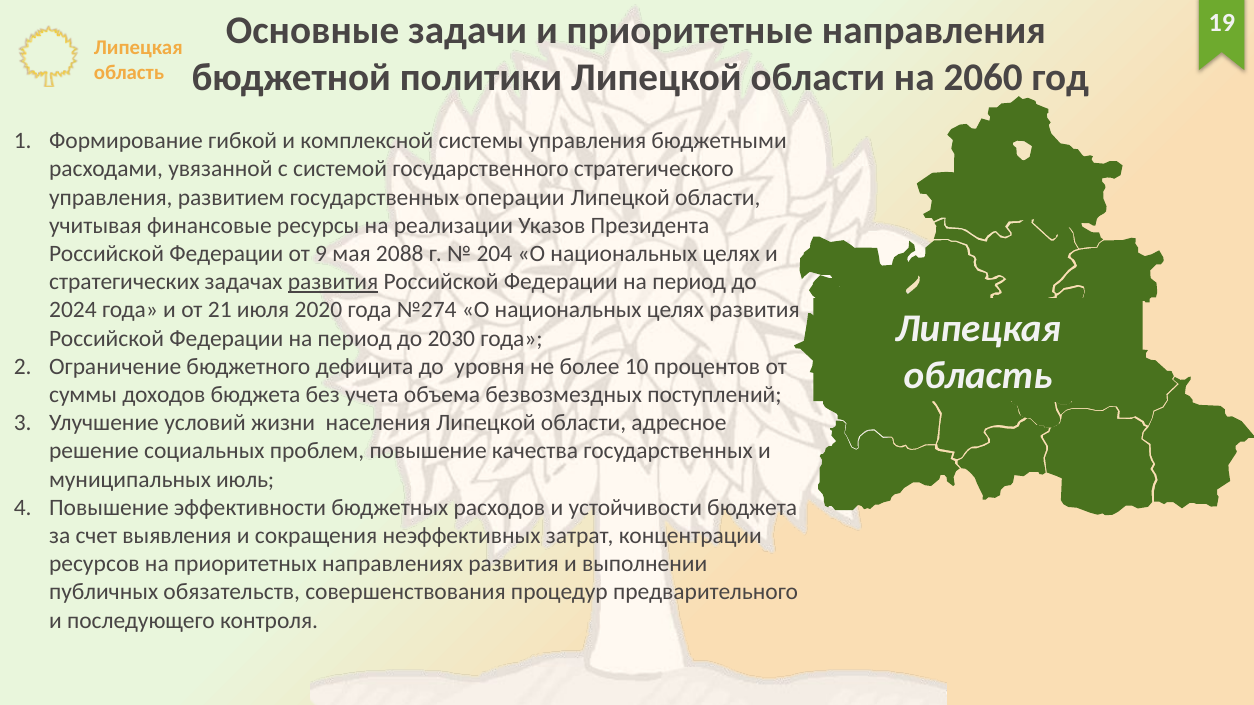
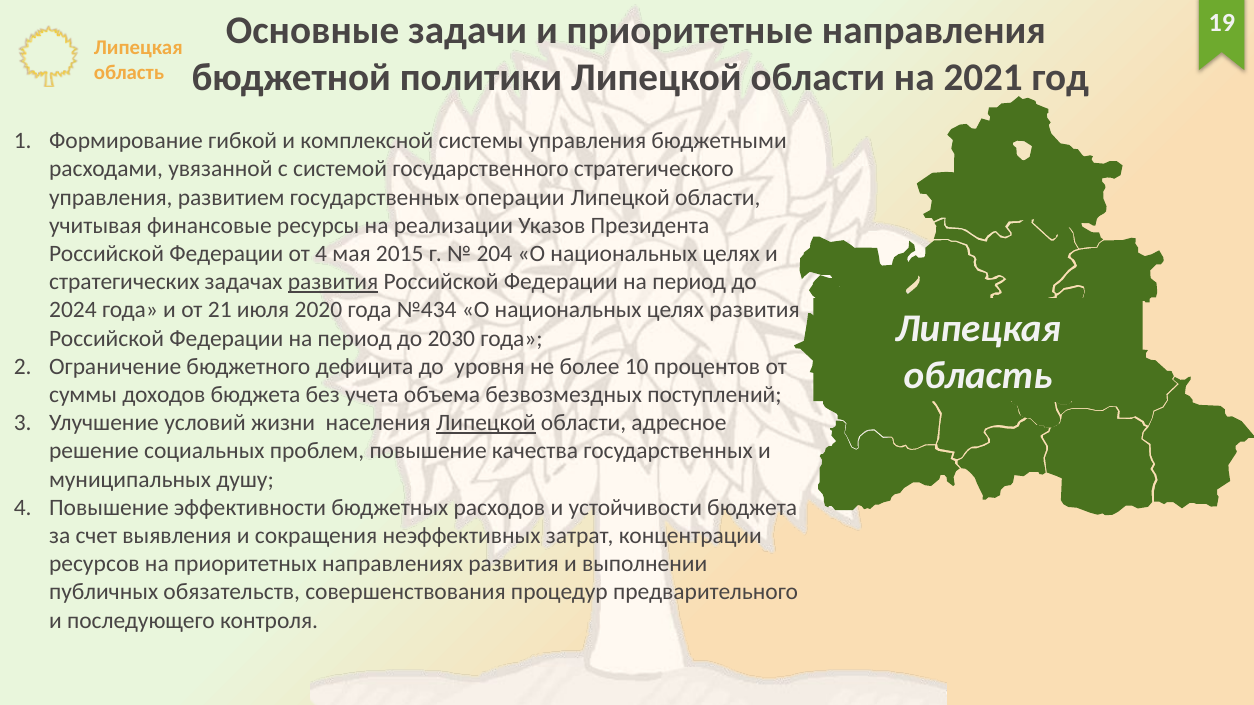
2060: 2060 -> 2021 (983, 78)
от 9: 9 -> 4 (321, 254)
2088: 2088 -> 2015 (400, 254)
№274: №274 -> №434 (427, 310)
Липецкой underline: none -> present (486, 423)
июль: июль -> душу (245, 480)
